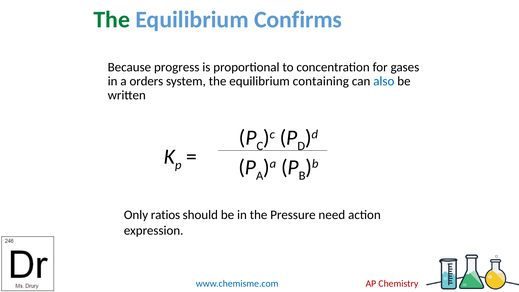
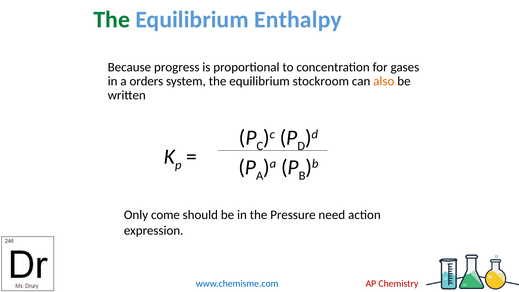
Confirms: Confirms -> Enthalpy (298, 20)
containing: containing -> stockroom (321, 81)
also colour: blue -> orange (384, 81)
ratios: ratios -> come (165, 215)
